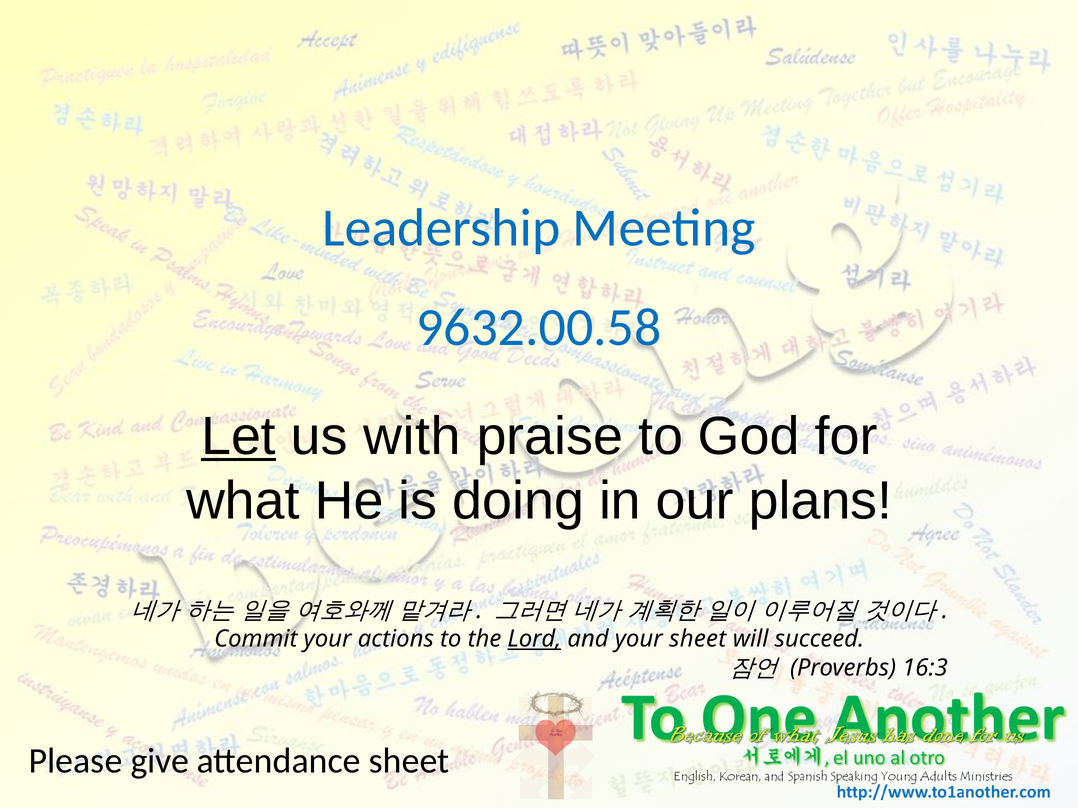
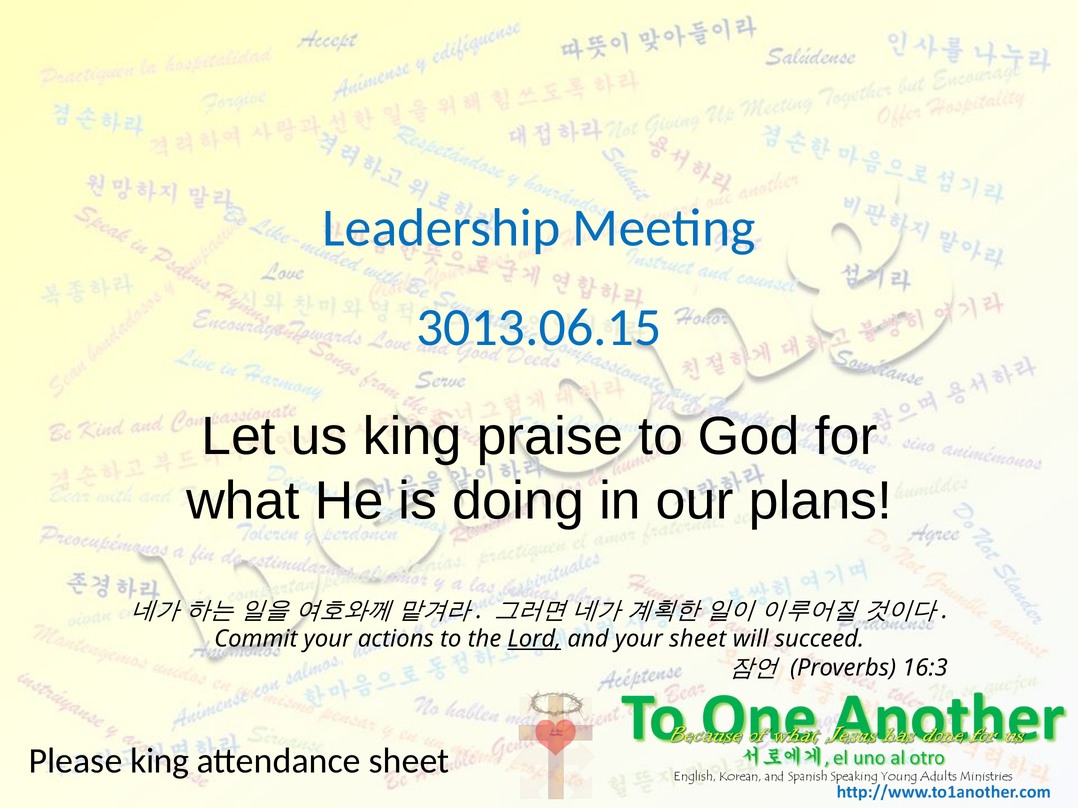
9632.00.58: 9632.00.58 -> 3013.06.15 (539, 327)
Let underline: present -> none (239, 437)
us with: with -> king (412, 437)
Please give: give -> king (160, 762)
